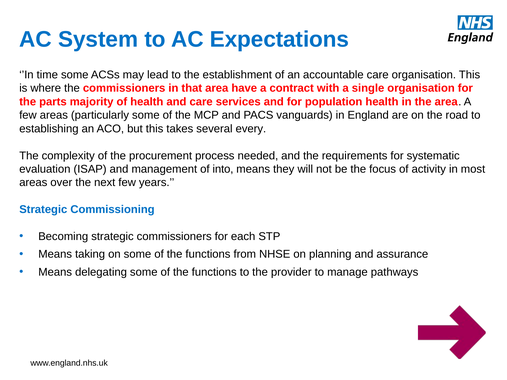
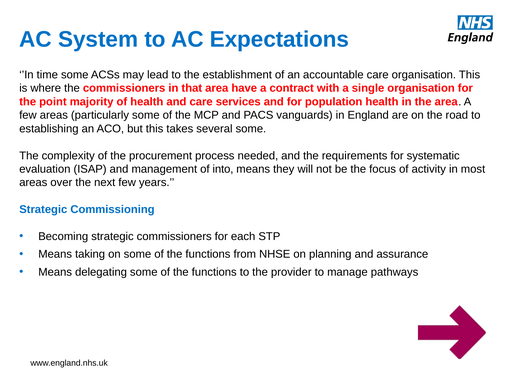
parts: parts -> point (53, 102)
several every: every -> some (251, 129)
